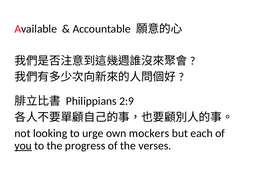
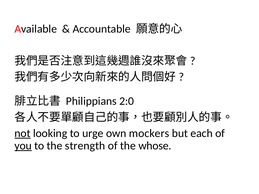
2:9: 2:9 -> 2:0 (127, 101)
not underline: none -> present (23, 133)
progress: progress -> strength (85, 146)
verses: verses -> whose (155, 146)
